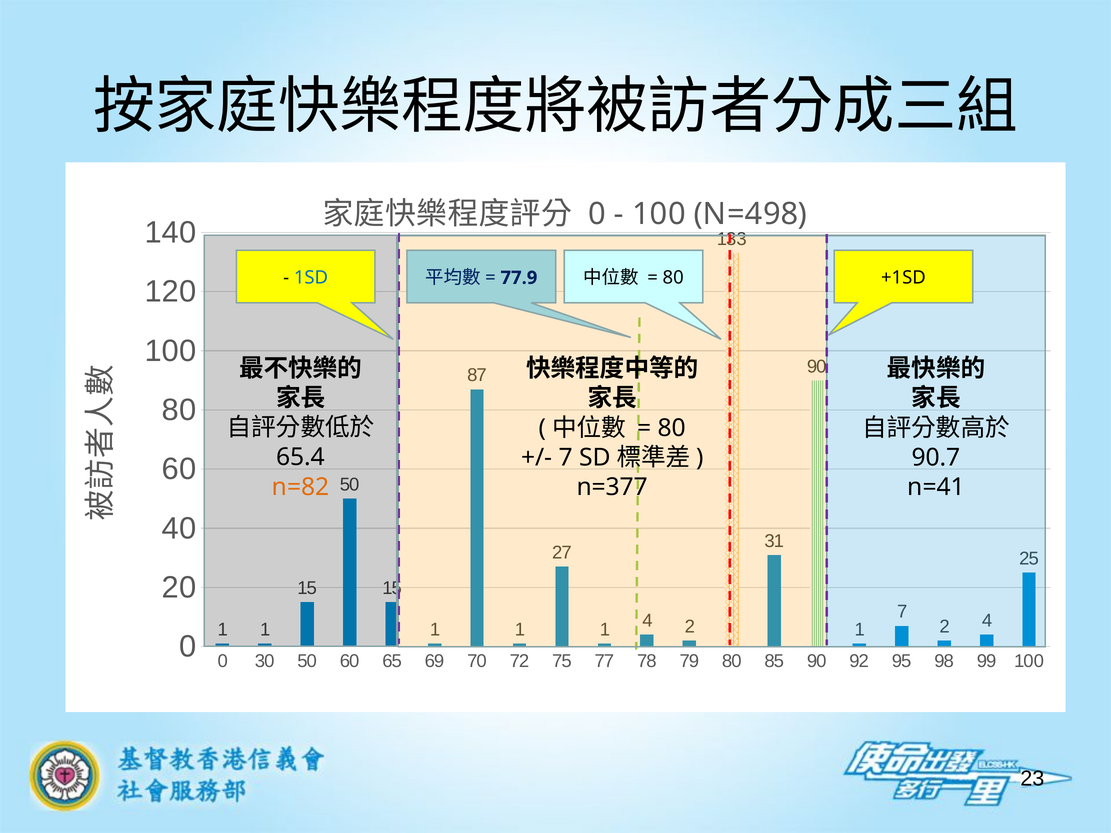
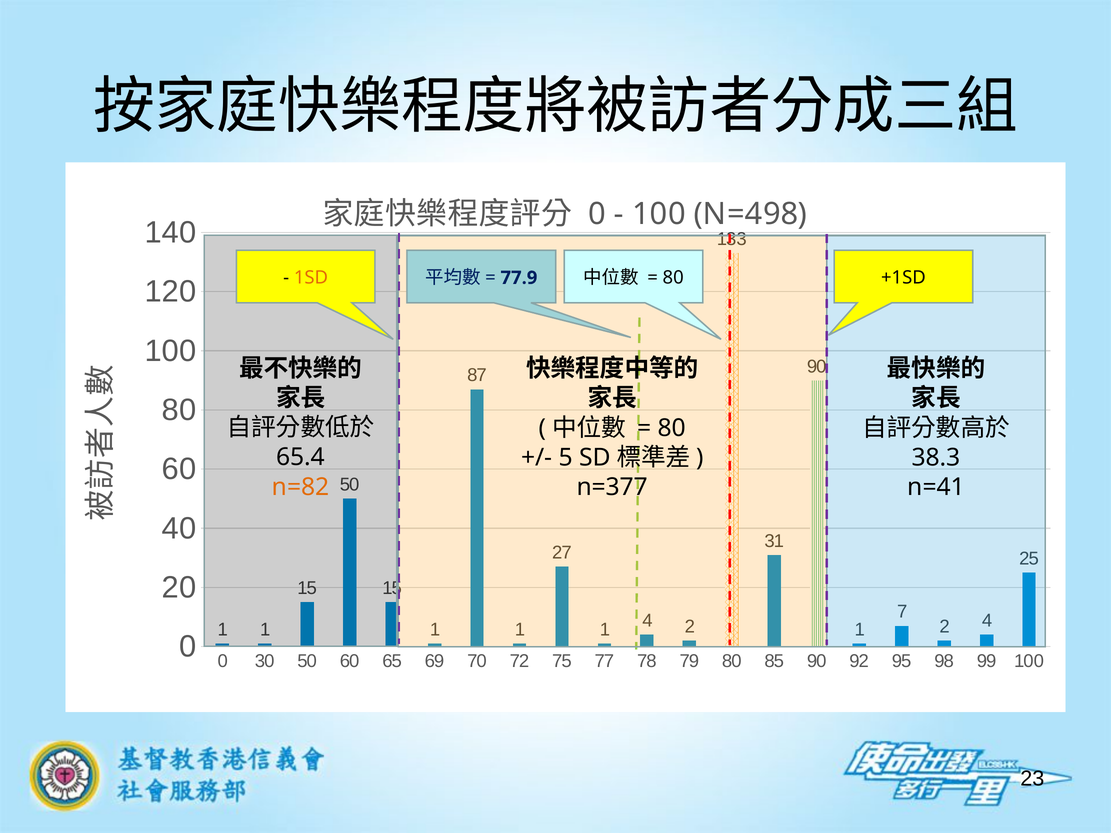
1SD colour: blue -> orange (311, 278)
7: 7 -> 5 (566, 458)
90.7: 90.7 -> 38.3 (936, 458)
